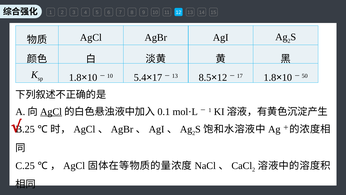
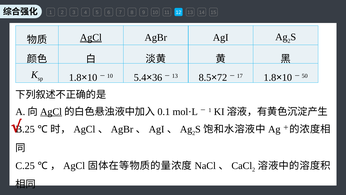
AgCl underline: none -> present (91, 38)
17: 17 -> 36 (157, 77)
12: 12 -> 72 (222, 77)
